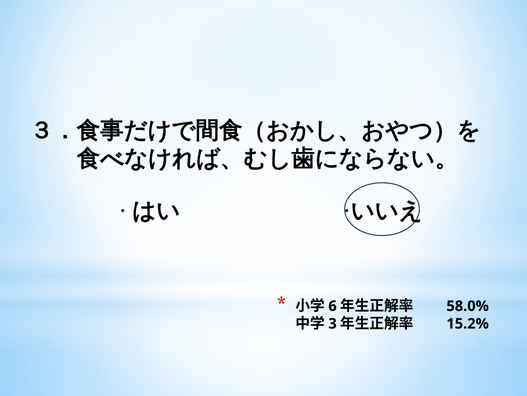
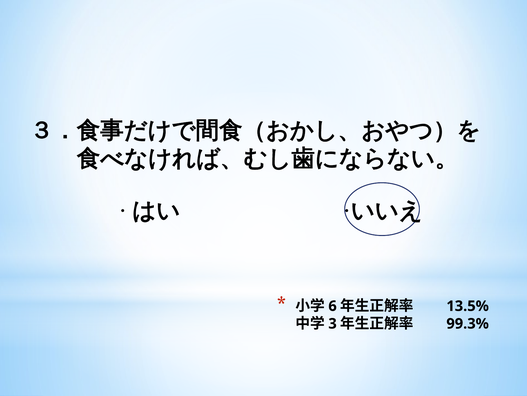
58.0%: 58.0% -> 13.5% (468, 306)
15.2%: 15.2% -> 99.3% (468, 323)
